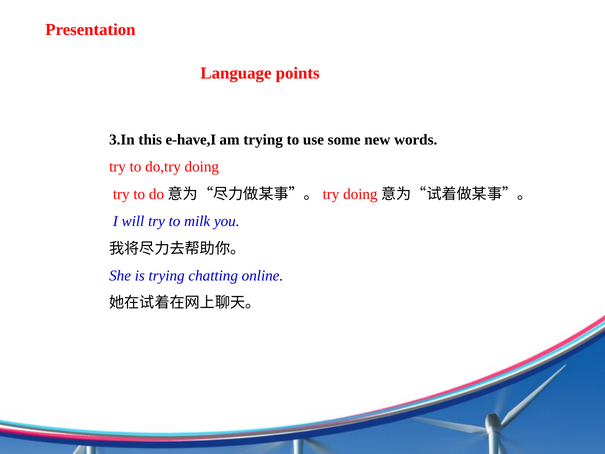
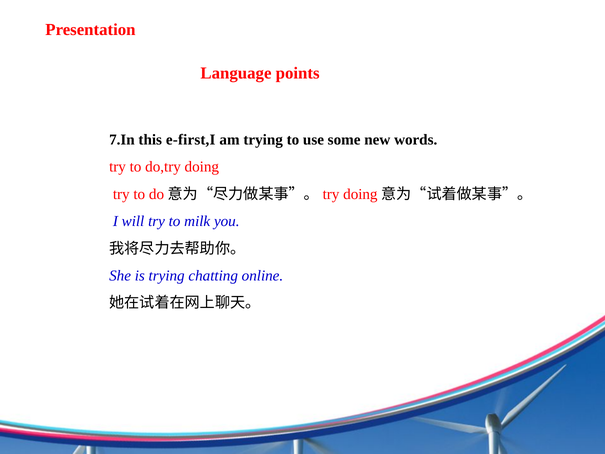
3.In: 3.In -> 7.In (122, 139)
e-have,I: e-have,I -> e-first,I (191, 139)
